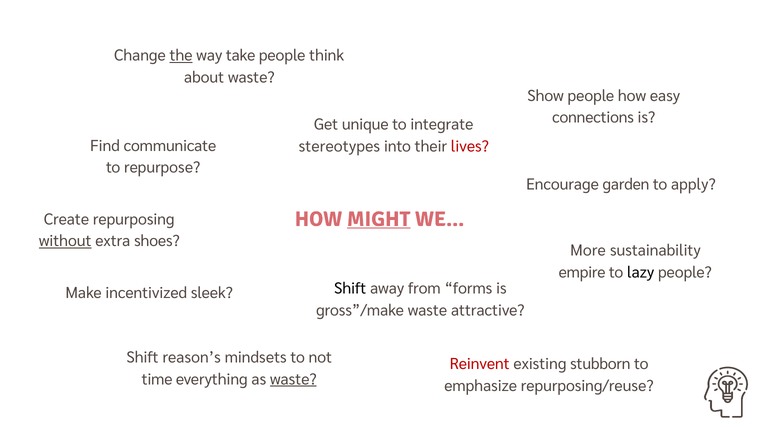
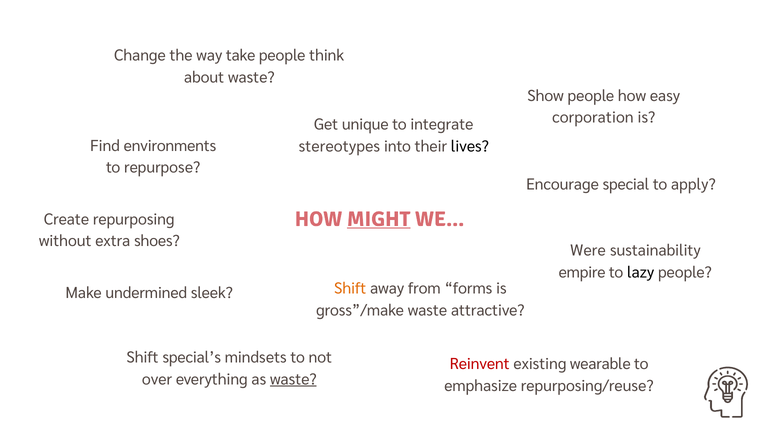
the underline: present -> none (181, 56)
connections: connections -> corporation (593, 118)
communicate: communicate -> environments (170, 146)
lives colour: red -> black (470, 147)
garden: garden -> special (626, 184)
without underline: present -> none (65, 241)
More: More -> Were (588, 251)
Shift colour: black -> orange (350, 289)
incentivized: incentivized -> undermined (146, 293)
reason’s: reason’s -> special’s (192, 357)
stubborn: stubborn -> wearable (600, 364)
time: time -> over (157, 379)
